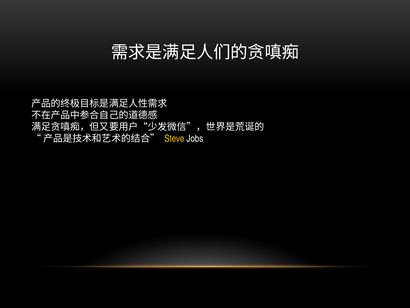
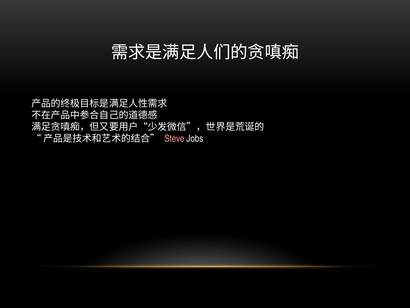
Steve colour: yellow -> pink (174, 138)
